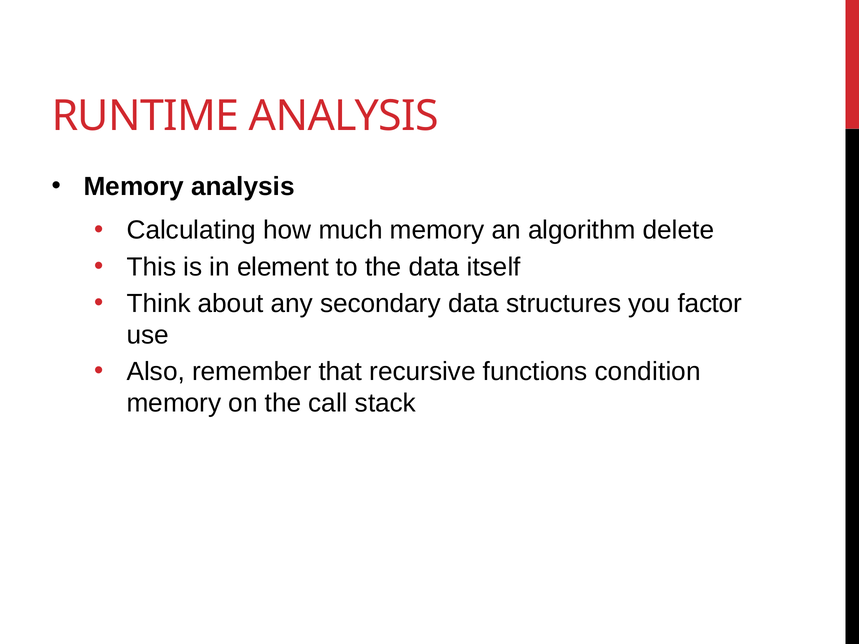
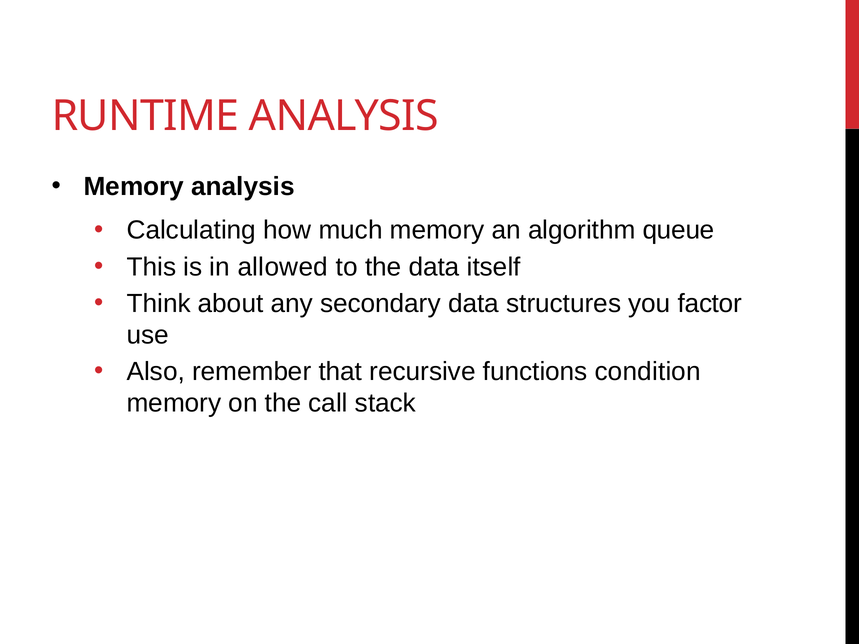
delete: delete -> queue (679, 230)
element: element -> allowed (283, 267)
